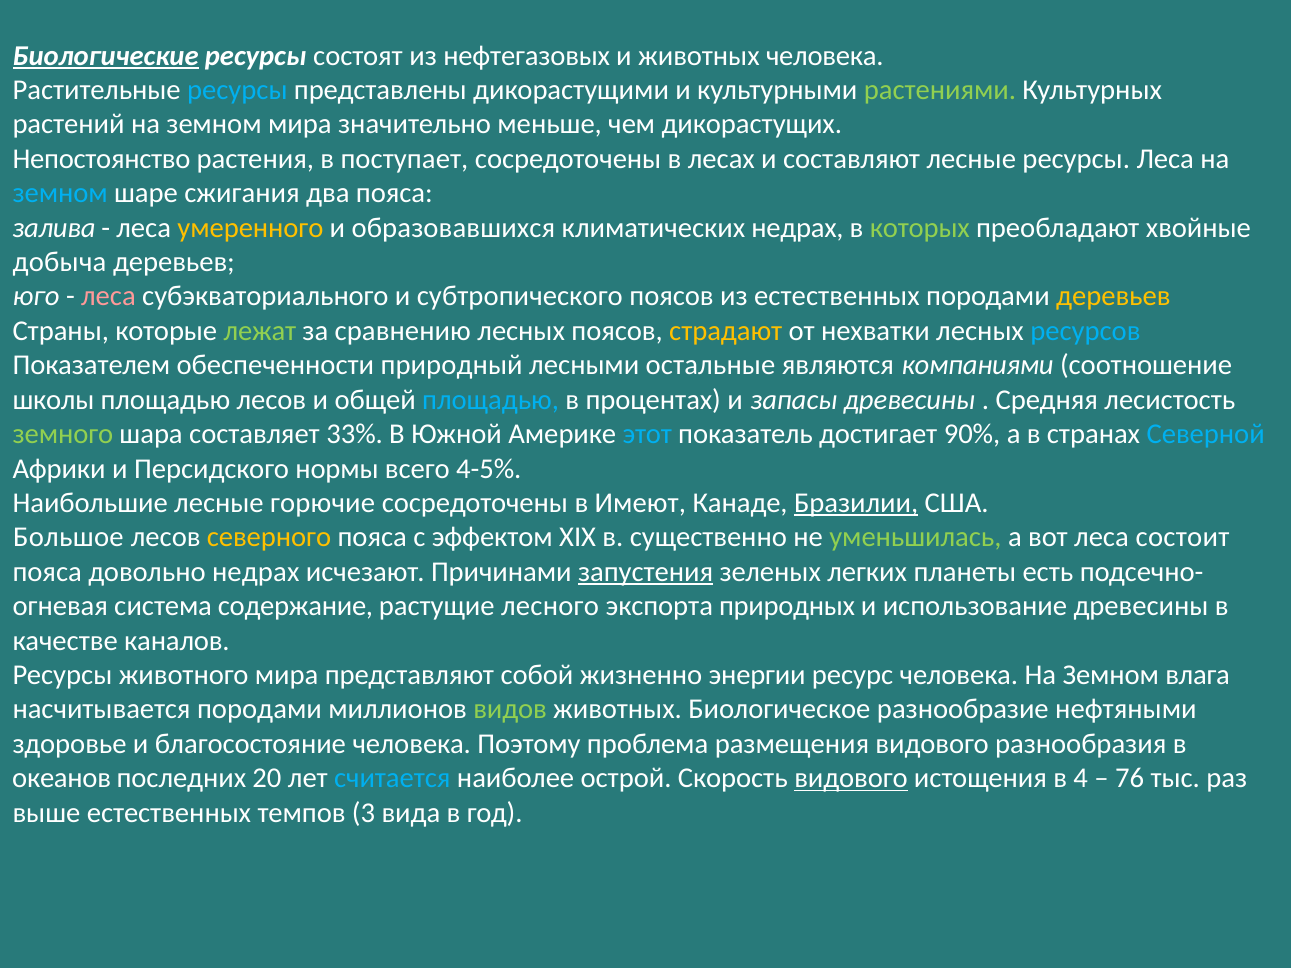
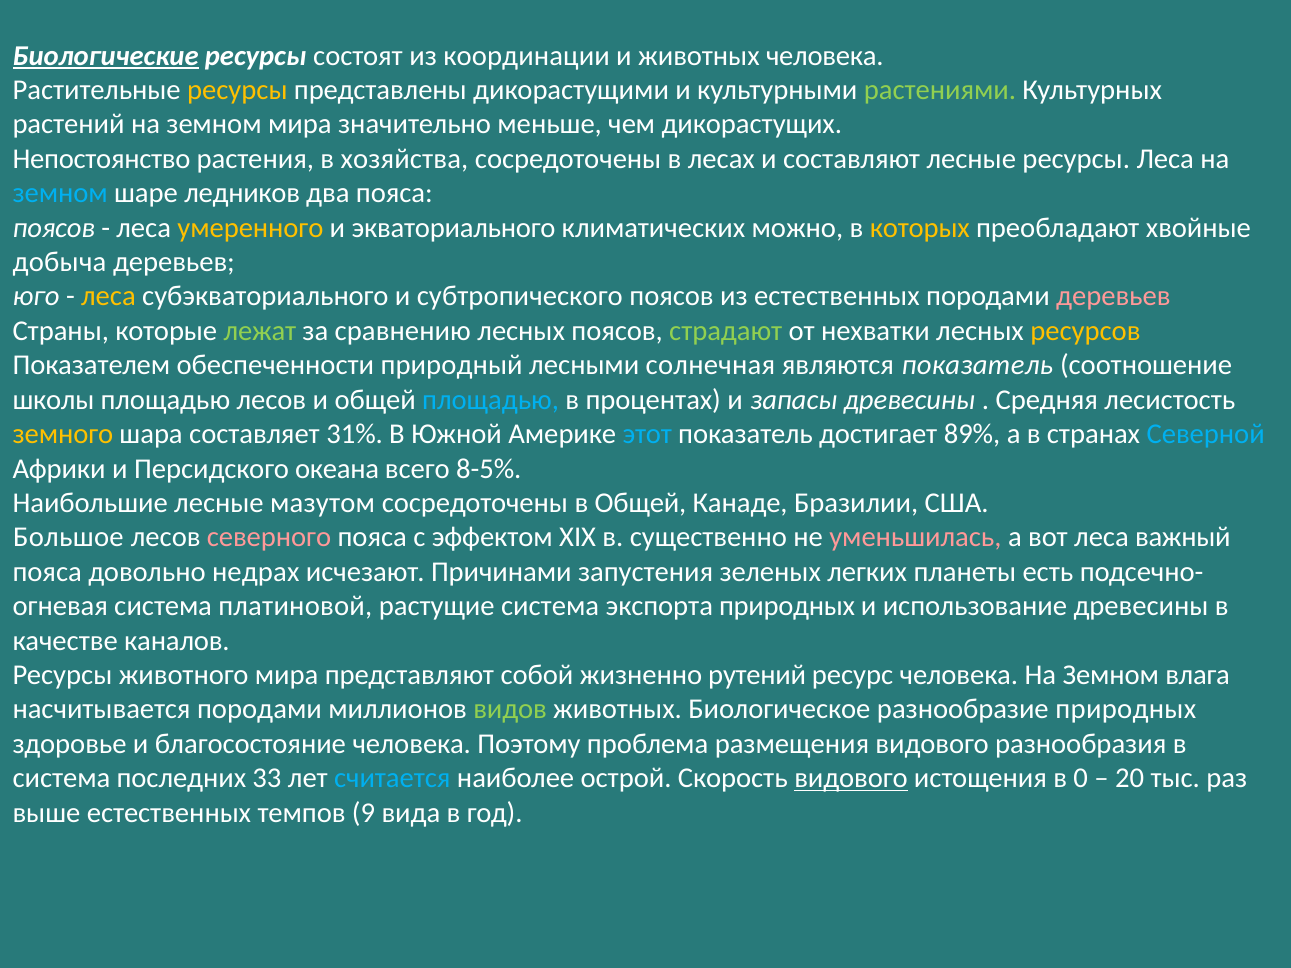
нефтегазовых: нефтегазовых -> координации (527, 56)
ресурсы colour: light blue -> yellow (237, 90)
поступает: поступает -> хозяйства (404, 159)
сжигания: сжигания -> ледников (242, 193)
залива: залива -> поясов (54, 228)
образовавшихся: образовавшихся -> экваториального (454, 228)
климатических недрах: недрах -> можно (797, 228)
которых colour: light green -> yellow (920, 228)
леса colour: pink -> yellow (108, 297)
деревьев colour: yellow -> pink (1113, 297)
страдают colour: yellow -> light green (726, 331)
ресурсов colour: light blue -> yellow (1085, 331)
остальные: остальные -> солнечная (710, 365)
являются компаниями: компаниями -> показатель (977, 365)
земного colour: light green -> yellow (63, 434)
33%: 33% -> 31% (355, 434)
90%: 90% -> 89% (972, 434)
нормы: нормы -> океана (337, 469)
4-5%: 4-5% -> 8-5% (489, 469)
горючие: горючие -> мазутом (323, 503)
в Имеют: Имеют -> Общей (640, 503)
Бразилии underline: present -> none (856, 503)
северного colour: yellow -> pink (269, 537)
уменьшилась colour: light green -> pink (915, 537)
состоит: состоит -> важный (1183, 537)
запустения underline: present -> none (646, 572)
содержание: содержание -> платиновой (295, 606)
растущие лесного: лесного -> система (550, 606)
энергии: энергии -> рутений (757, 675)
разнообразие нефтяными: нефтяными -> природных (1126, 710)
океанов: океанов -> система (62, 778)
20: 20 -> 33 (267, 778)
4: 4 -> 0 (1081, 778)
76: 76 -> 20 (1130, 778)
3: 3 -> 9 (364, 813)
